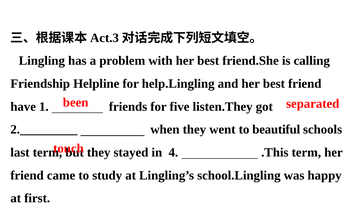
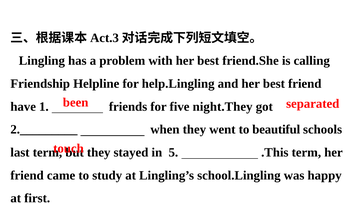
listen.They: listen.They -> night.They (223, 107)
4: 4 -> 5 (173, 153)
